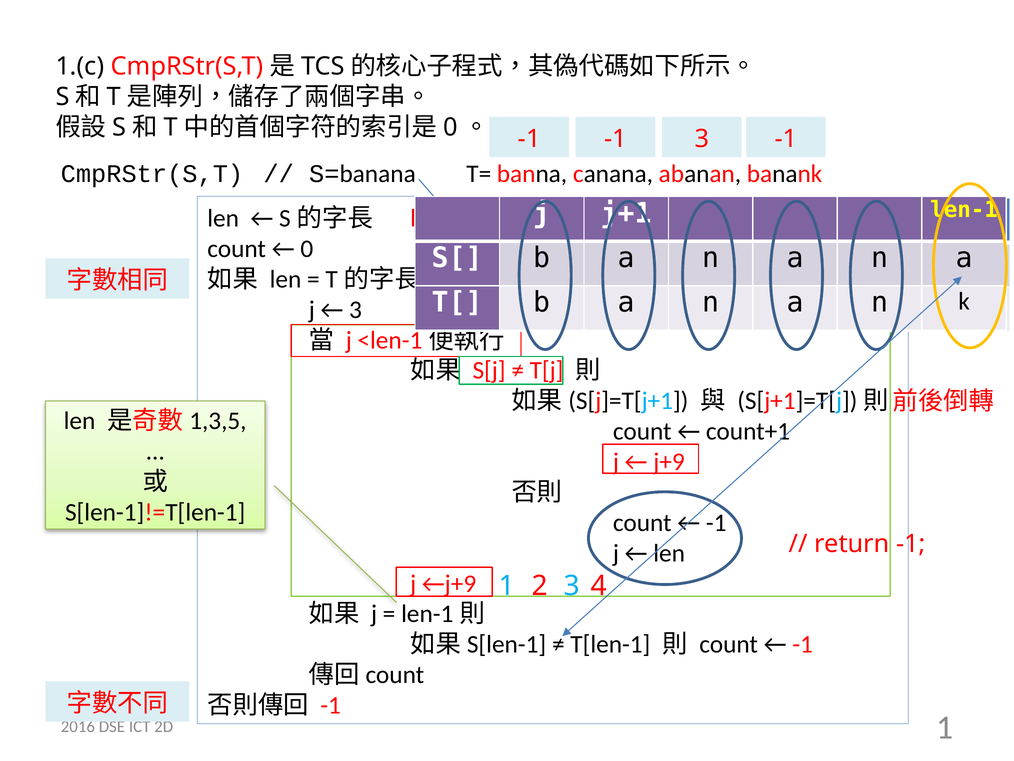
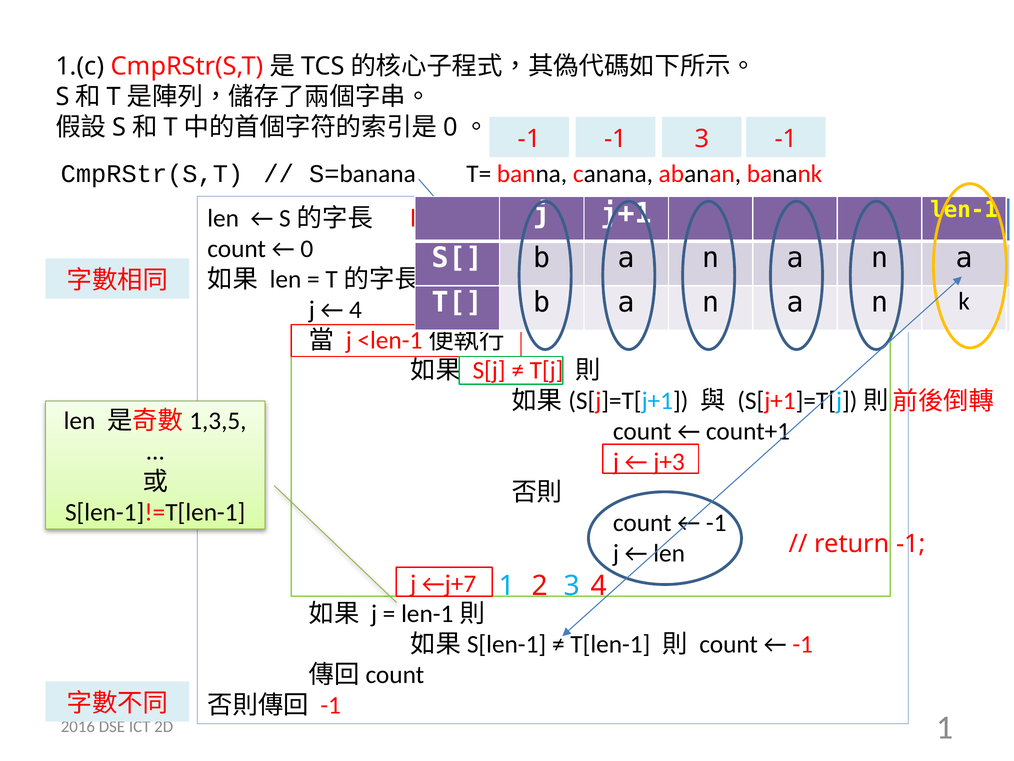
3: 3 -> 4 (355, 309)
j+9: j+9 -> j+3 (669, 462)
←j+9: ←j+9 -> ←j+7 (449, 583)
